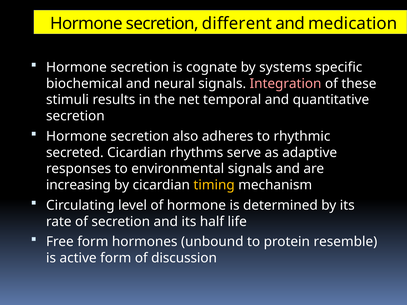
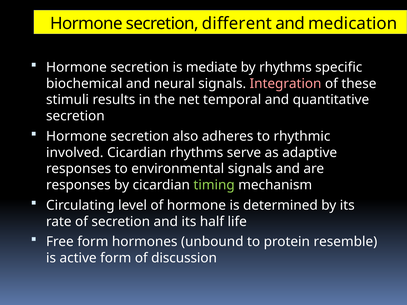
cognate: cognate -> mediate (212, 67)
by systems: systems -> rhythms (285, 67)
secreted: secreted -> involved (75, 153)
increasing: increasing -> responses (78, 185)
timing colour: yellow -> light green (214, 185)
